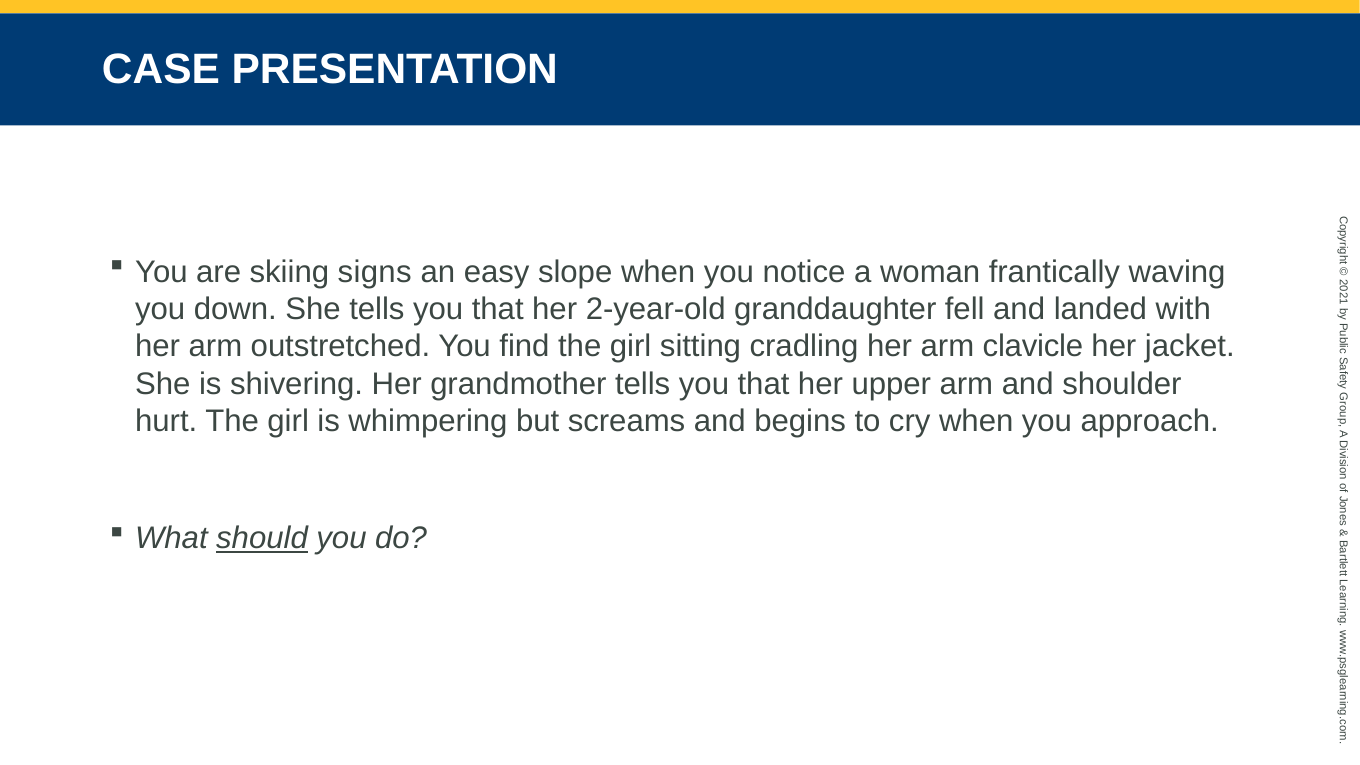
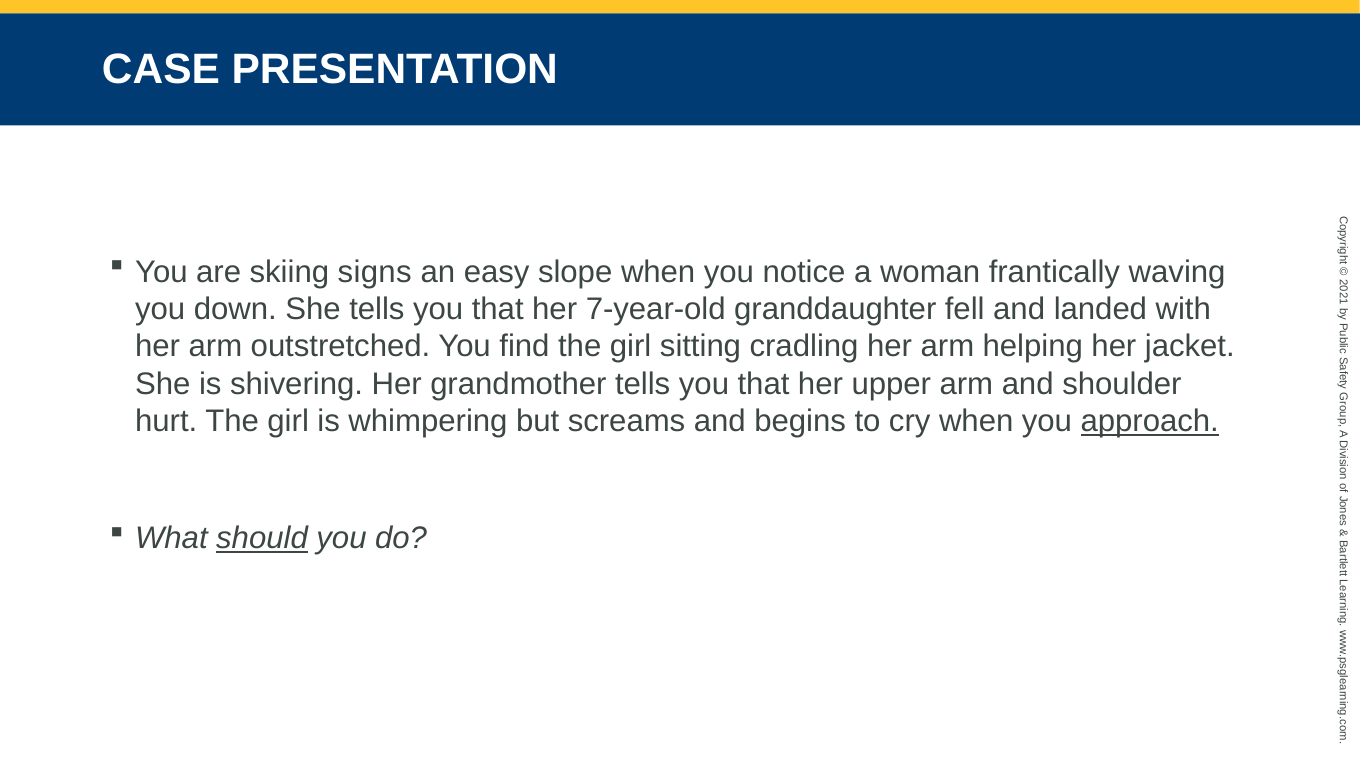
2-year-old: 2-year-old -> 7-year-old (656, 309)
clavicle: clavicle -> helping (1033, 347)
approach underline: none -> present (1150, 421)
